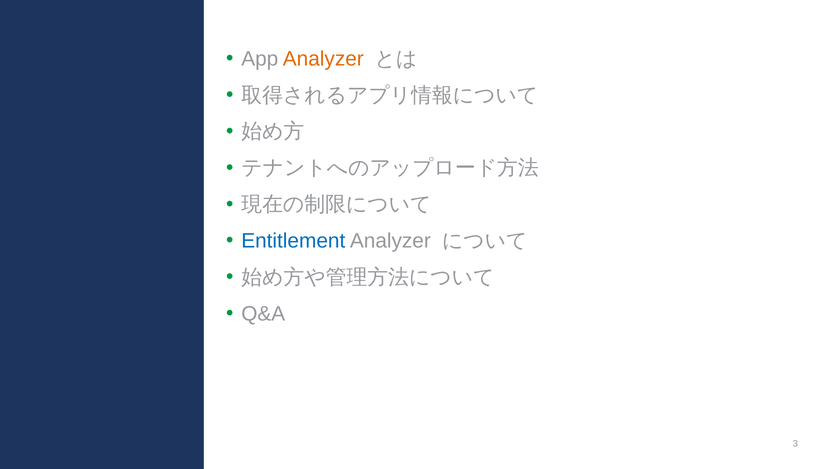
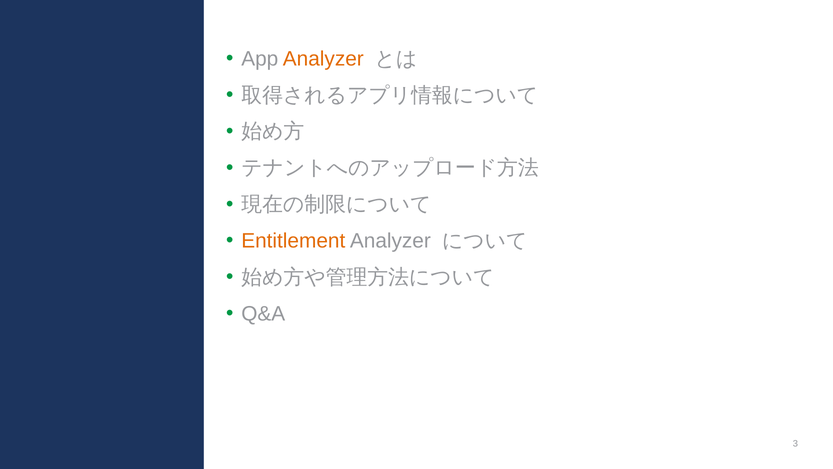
Entitlement colour: blue -> orange (293, 241)
